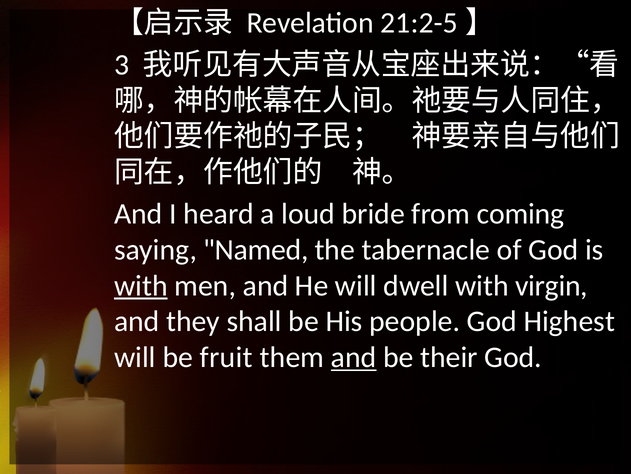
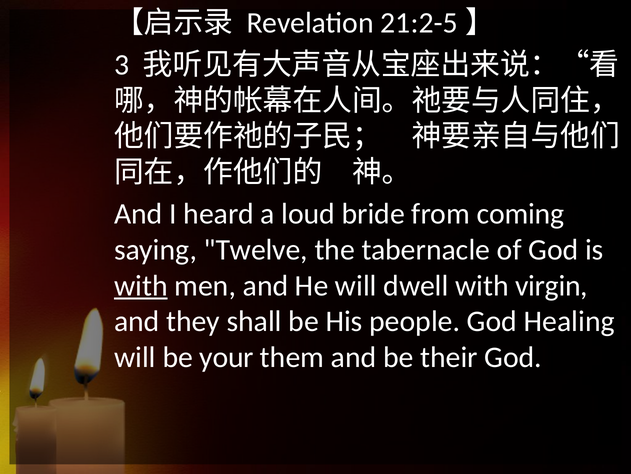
Named: Named -> Twelve (256, 250)
Highest: Highest -> Healing (569, 321)
fruit: fruit -> your (227, 357)
and underline: present -> none (354, 357)
